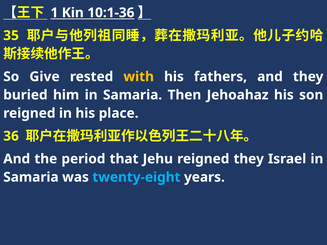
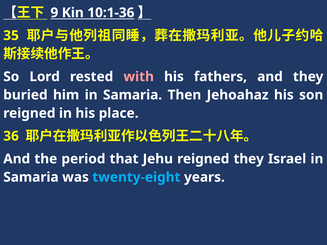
1: 1 -> 9 (54, 13)
Give: Give -> Lord (45, 77)
with colour: yellow -> pink (139, 77)
